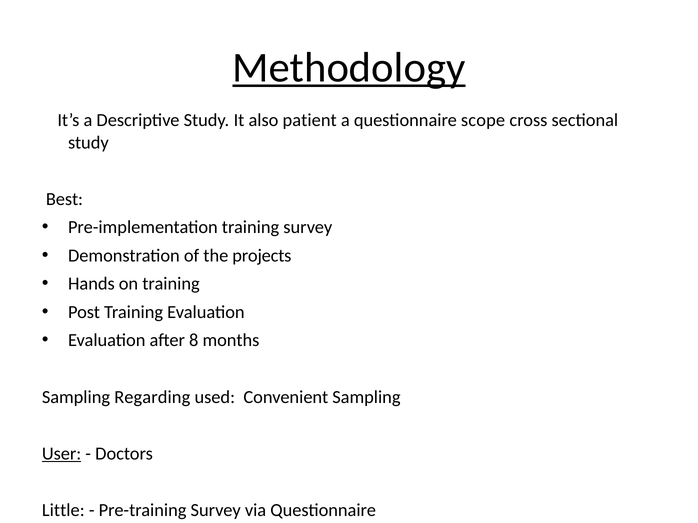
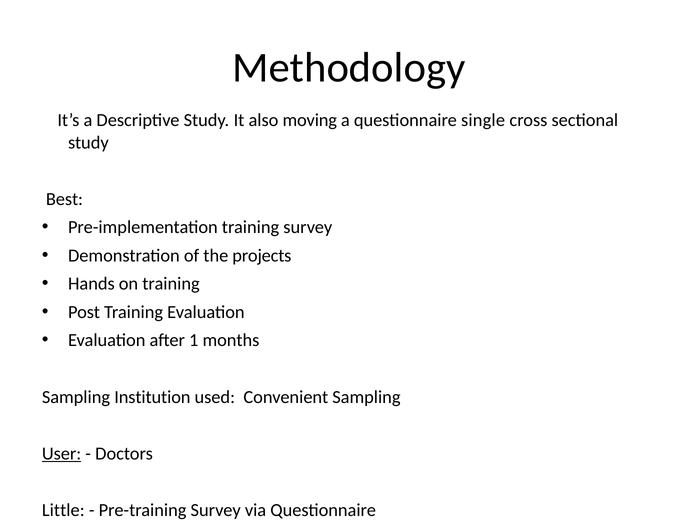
Methodology underline: present -> none (349, 68)
patient: patient -> moving (310, 121)
scope: scope -> single (483, 121)
8: 8 -> 1 (194, 341)
Regarding: Regarding -> Institution (152, 397)
